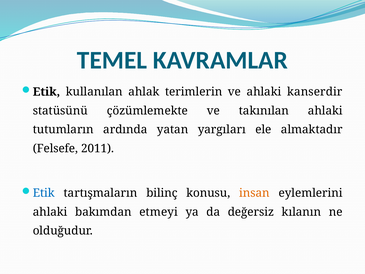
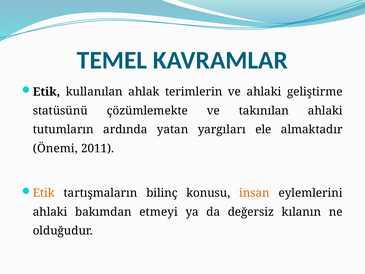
kanserdir: kanserdir -> geliştirme (315, 92)
Felsefe: Felsefe -> Önemi (55, 148)
Etik colour: blue -> orange (44, 193)
